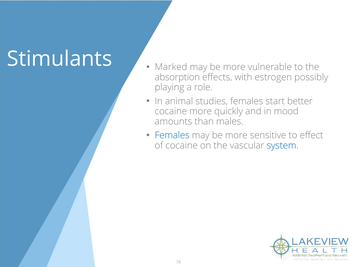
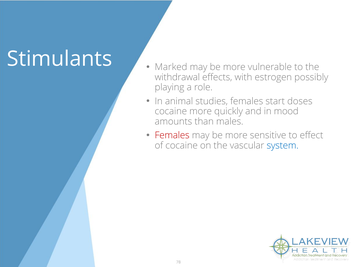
absorption: absorption -> withdrawal (177, 77)
better: better -> doses (300, 102)
Females colour: blue -> red (172, 136)
